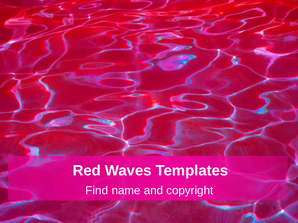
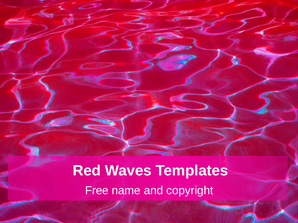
Find: Find -> Free (97, 191)
